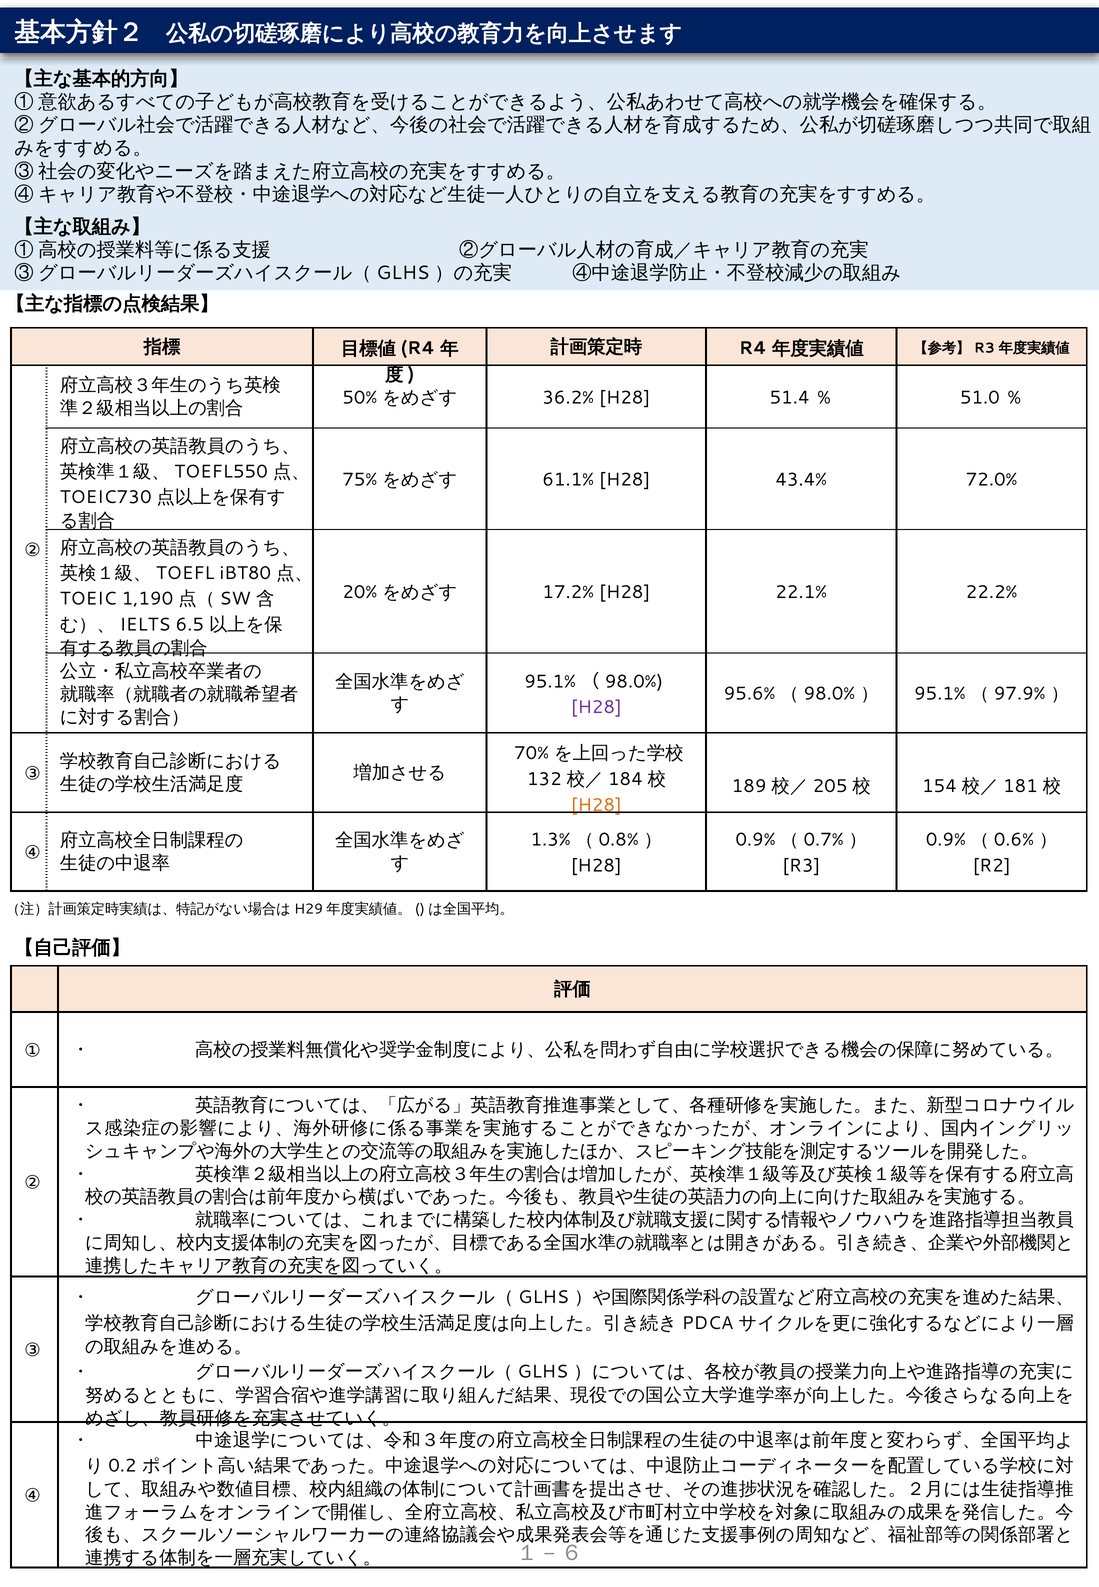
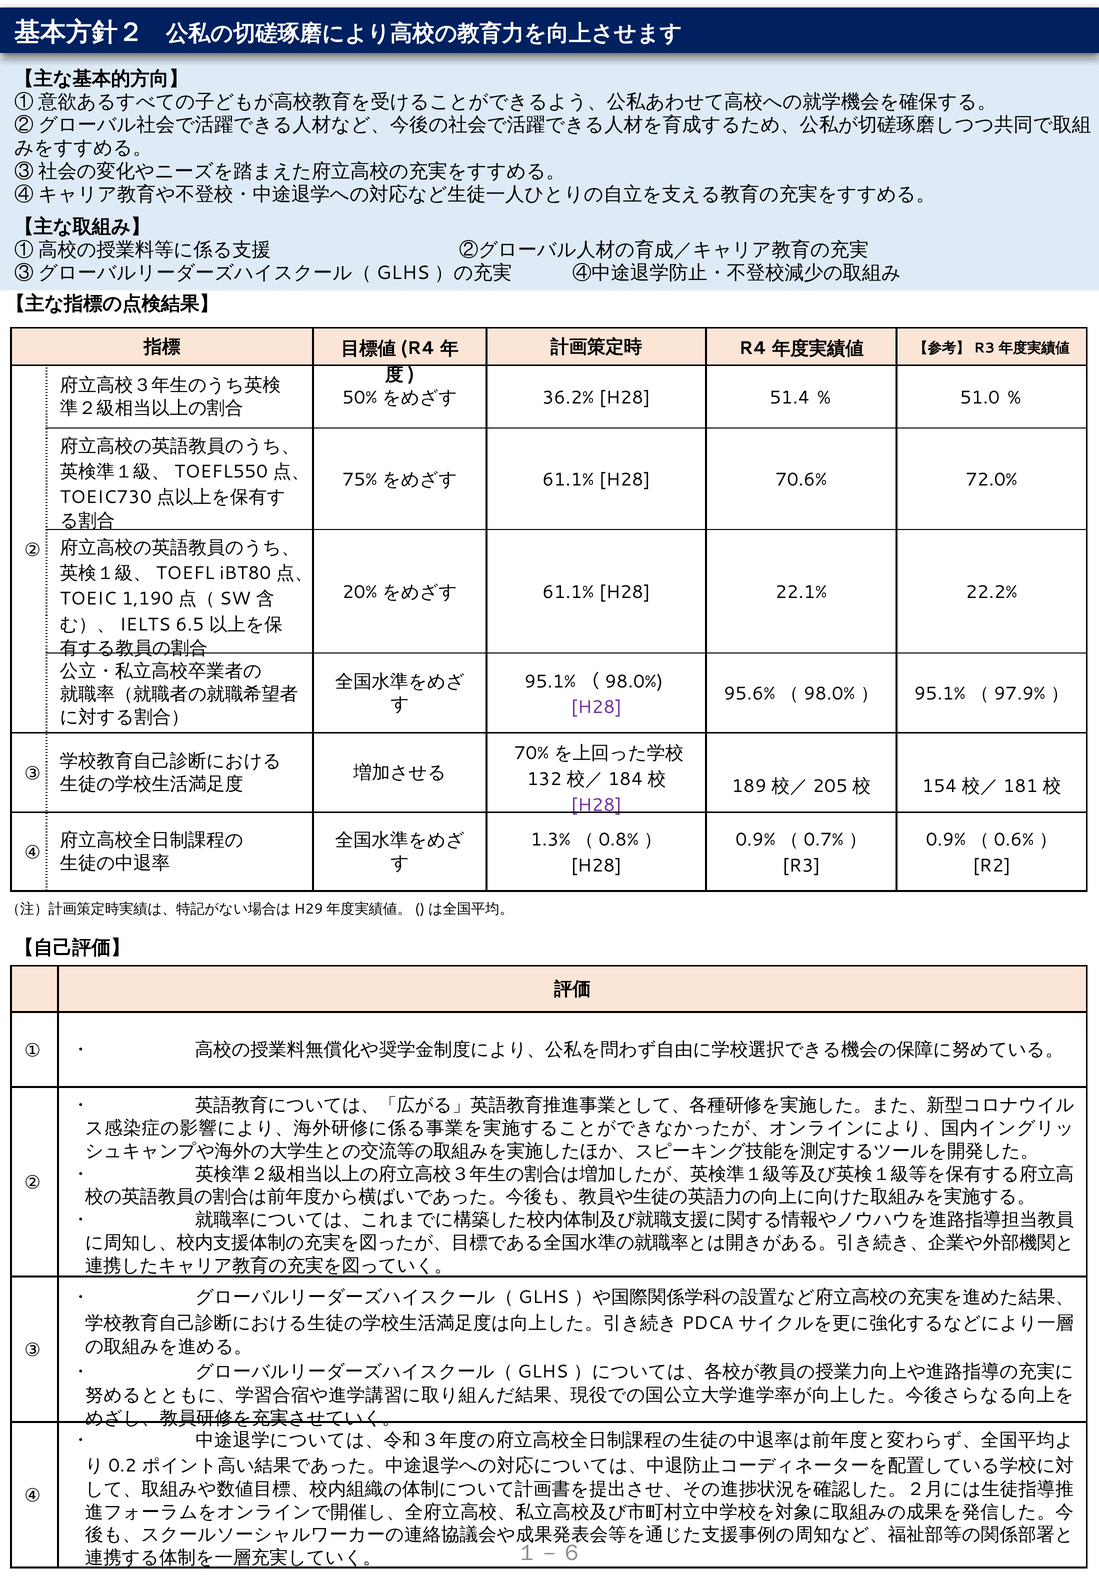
43.4%: 43.4% -> 70.6% (801, 480)
17.2%: 17.2% -> 61.1% (568, 592)
H28 colour: orange -> purple (596, 805)
